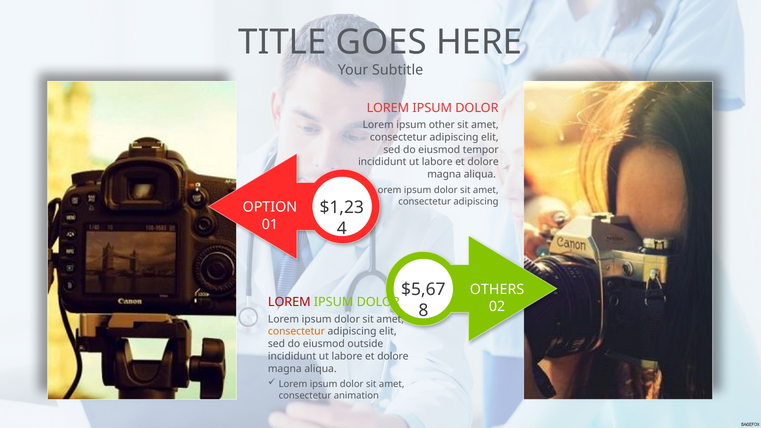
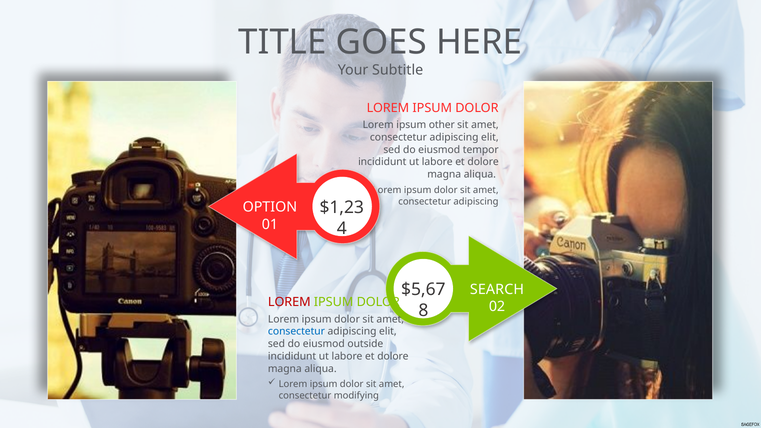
OTHERS: OTHERS -> SEARCH (497, 289)
consectetur colour: orange -> blue (296, 332)
animation: animation -> modifying (356, 396)
